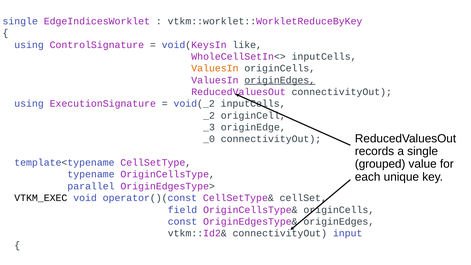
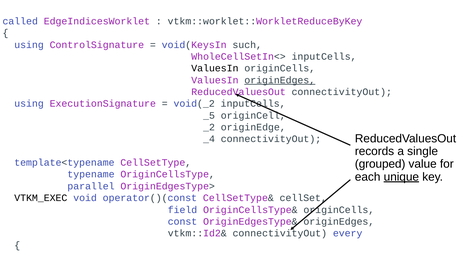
single: single -> called (20, 21)
like: like -> such (247, 45)
ValuesIn colour: orange -> black (215, 68)
_2: _2 -> _5 (209, 116)
_3: _3 -> _2 (209, 127)
_0: _0 -> _4 (209, 139)
unique underline: none -> present (401, 177)
input: input -> every (348, 233)
